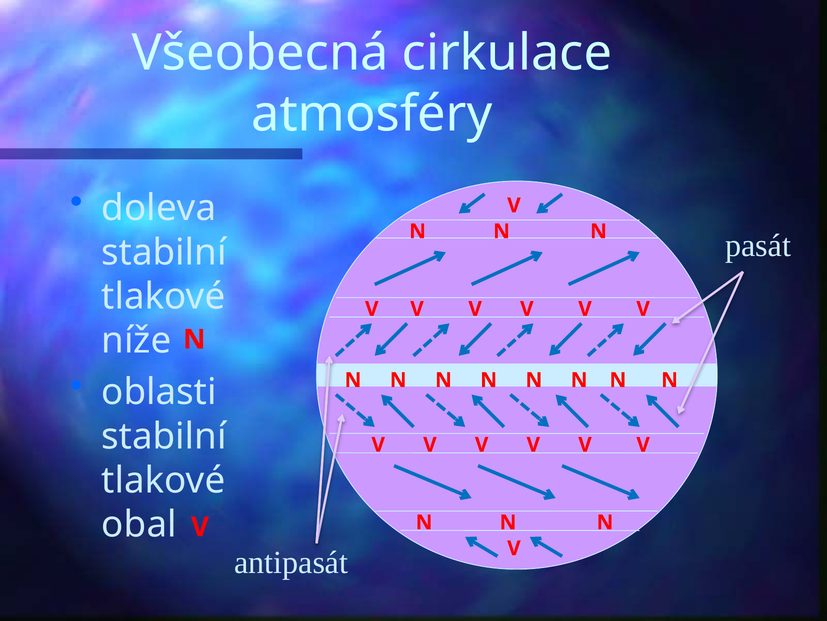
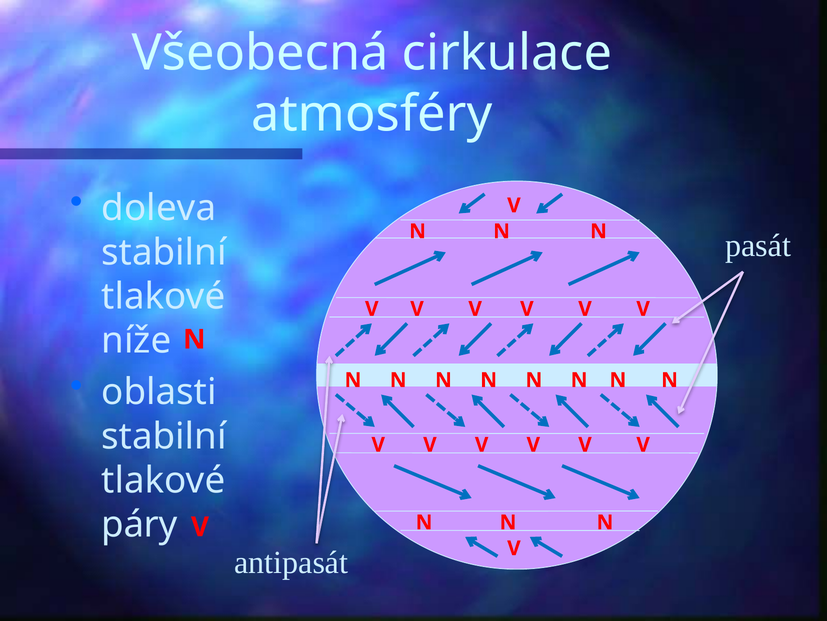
obal: obal -> páry (139, 524)
